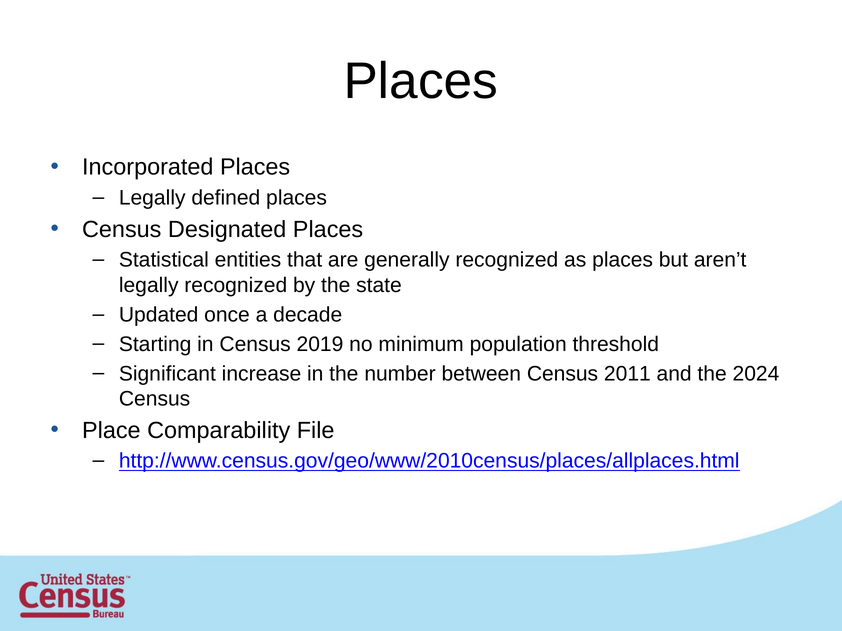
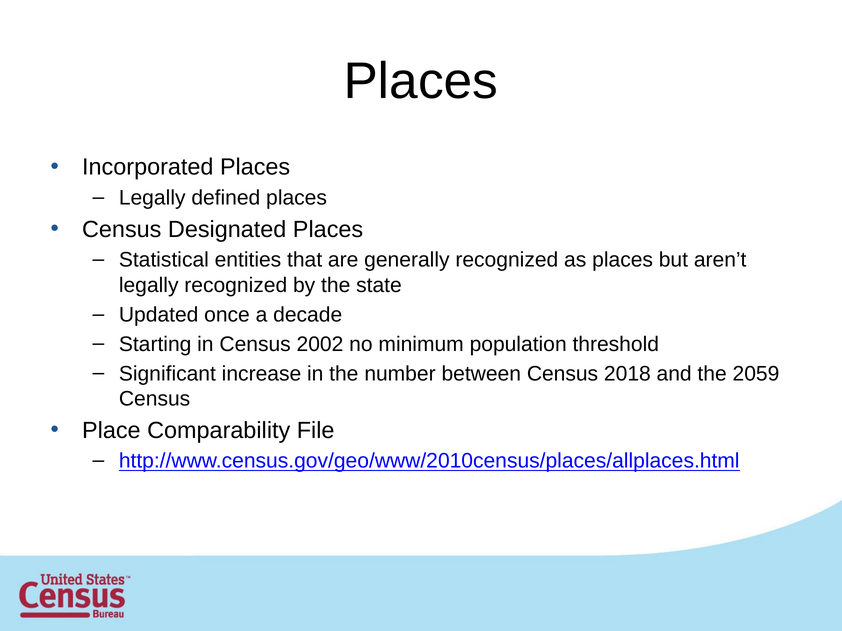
2019: 2019 -> 2002 (320, 344)
2011: 2011 -> 2018 (627, 374)
2024: 2024 -> 2059 (756, 374)
